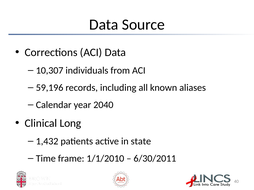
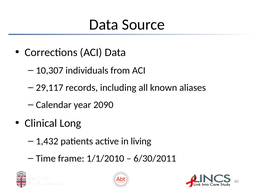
59,196: 59,196 -> 29,117 (50, 88)
2040: 2040 -> 2090 (103, 105)
state: state -> living (141, 142)
